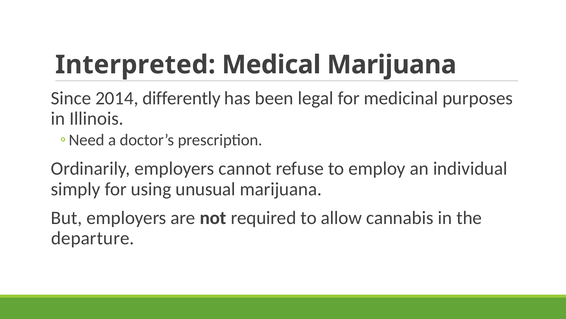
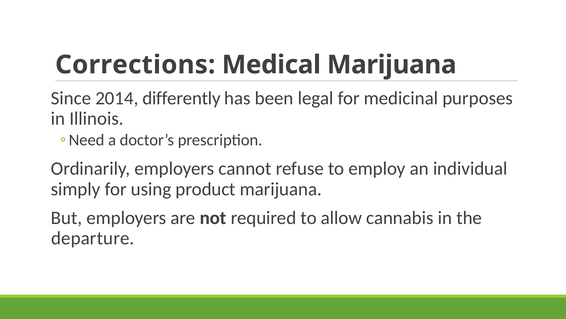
Interpreted: Interpreted -> Corrections (135, 65)
unusual: unusual -> product (206, 189)
